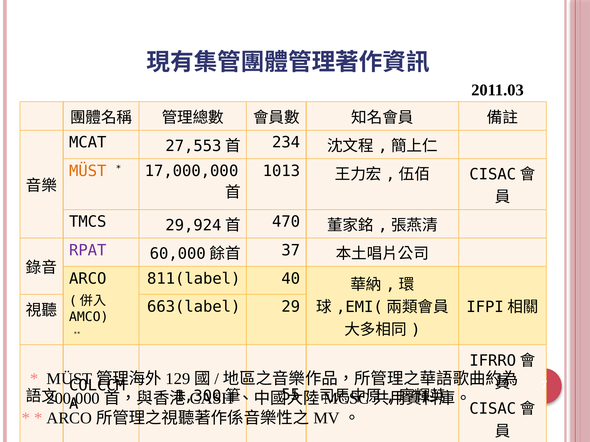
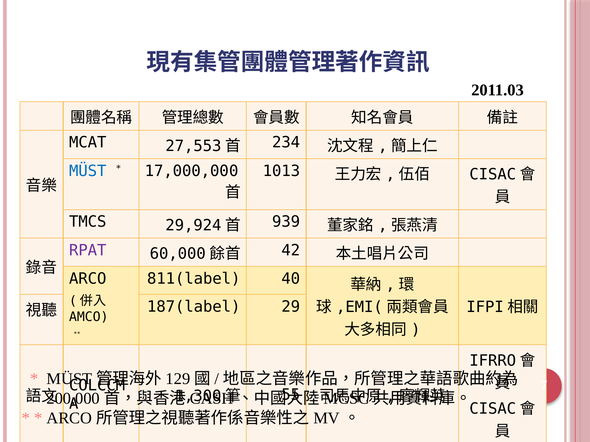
MÜST colour: orange -> blue (88, 171)
470: 470 -> 939 (286, 222)
37: 37 -> 42 (291, 251)
663(label: 663(label -> 187(label (194, 307)
